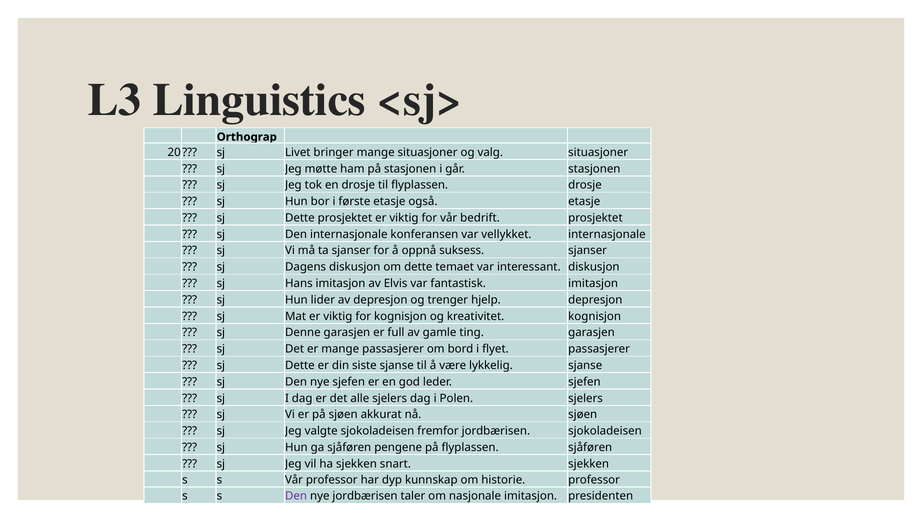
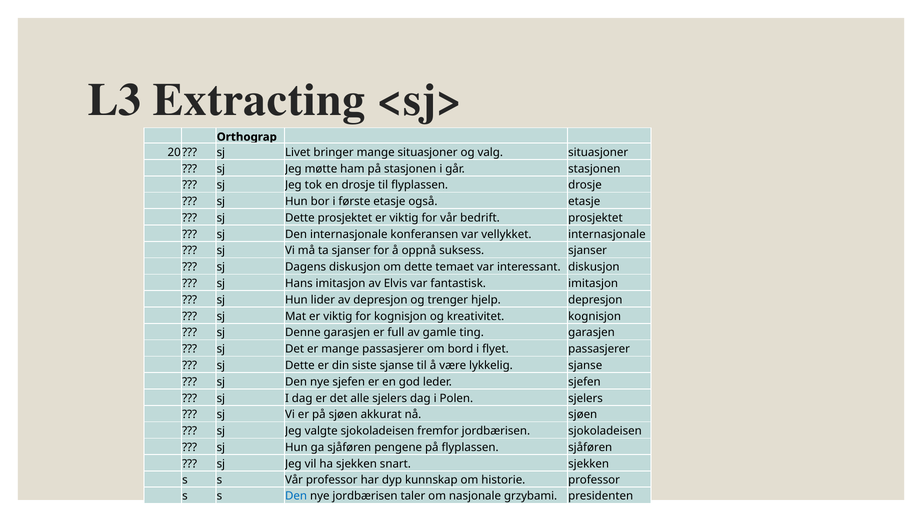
Linguistics: Linguistics -> Extracting (259, 100)
Den colour: purple -> blue (296, 497)
nasjonale imitasjon: imitasjon -> grzybami (531, 497)
